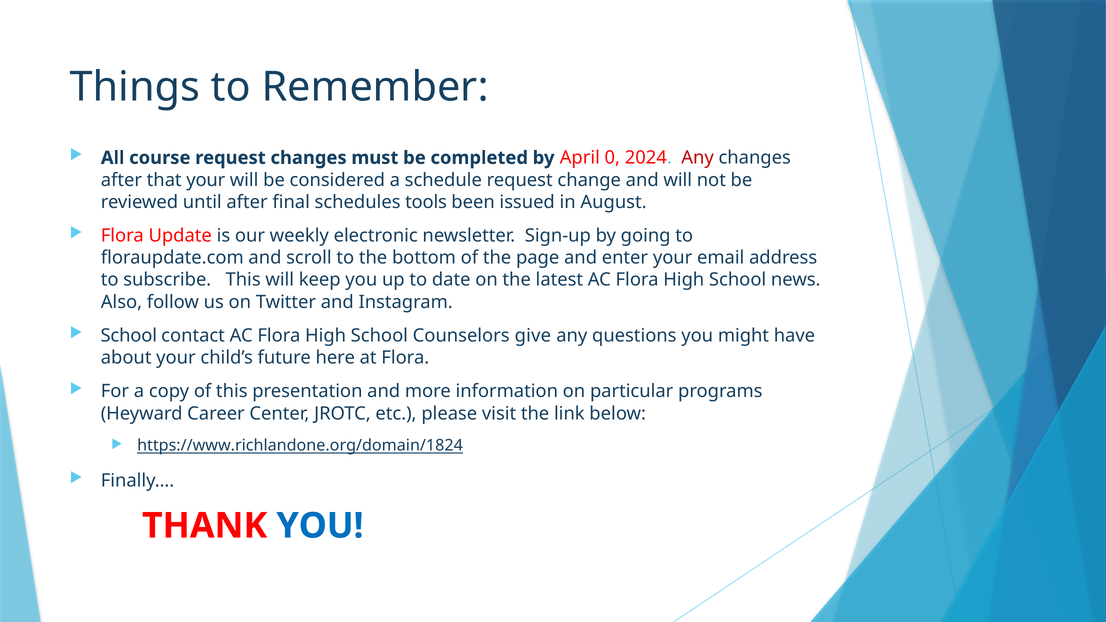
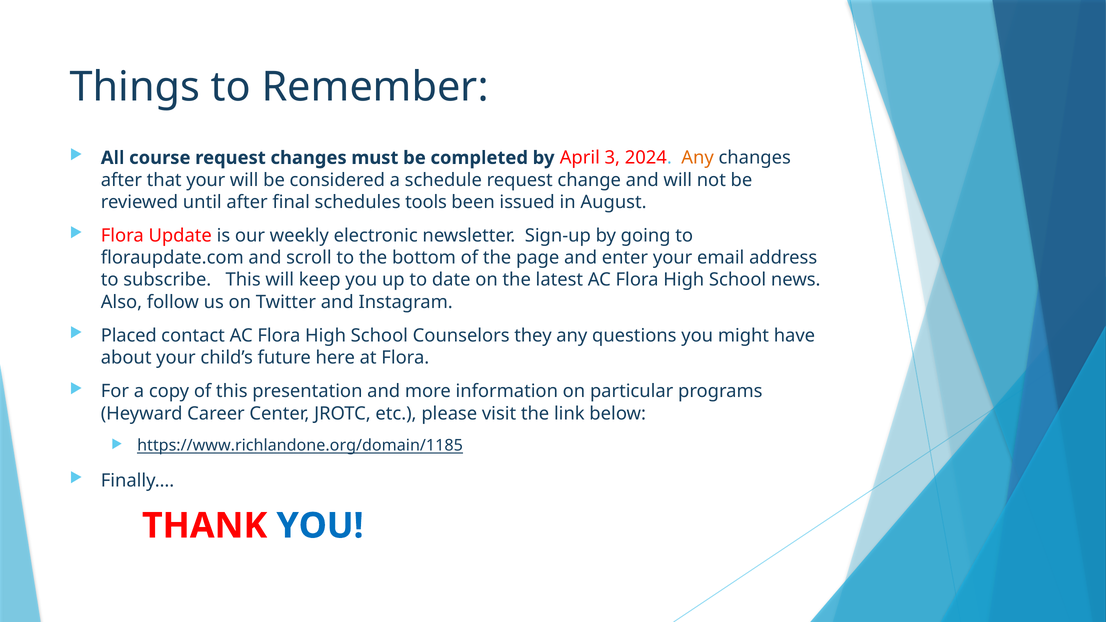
0: 0 -> 3 (612, 158)
Any colour: red -> orange (698, 158)
School: School -> Placed (129, 336)
give: give -> they (533, 336)
https://www.richlandone.org/domain/1824: https://www.richlandone.org/domain/1824 -> https://www.richlandone.org/domain/1185 (300, 446)
